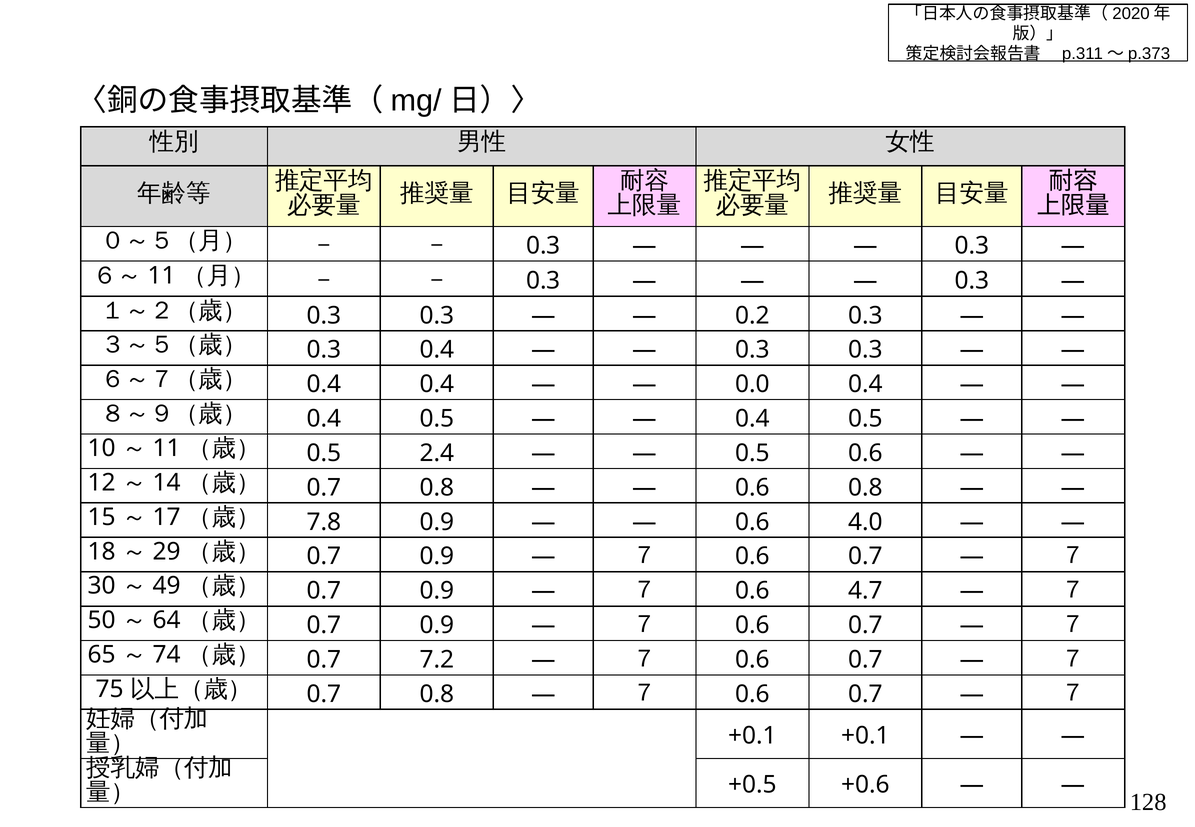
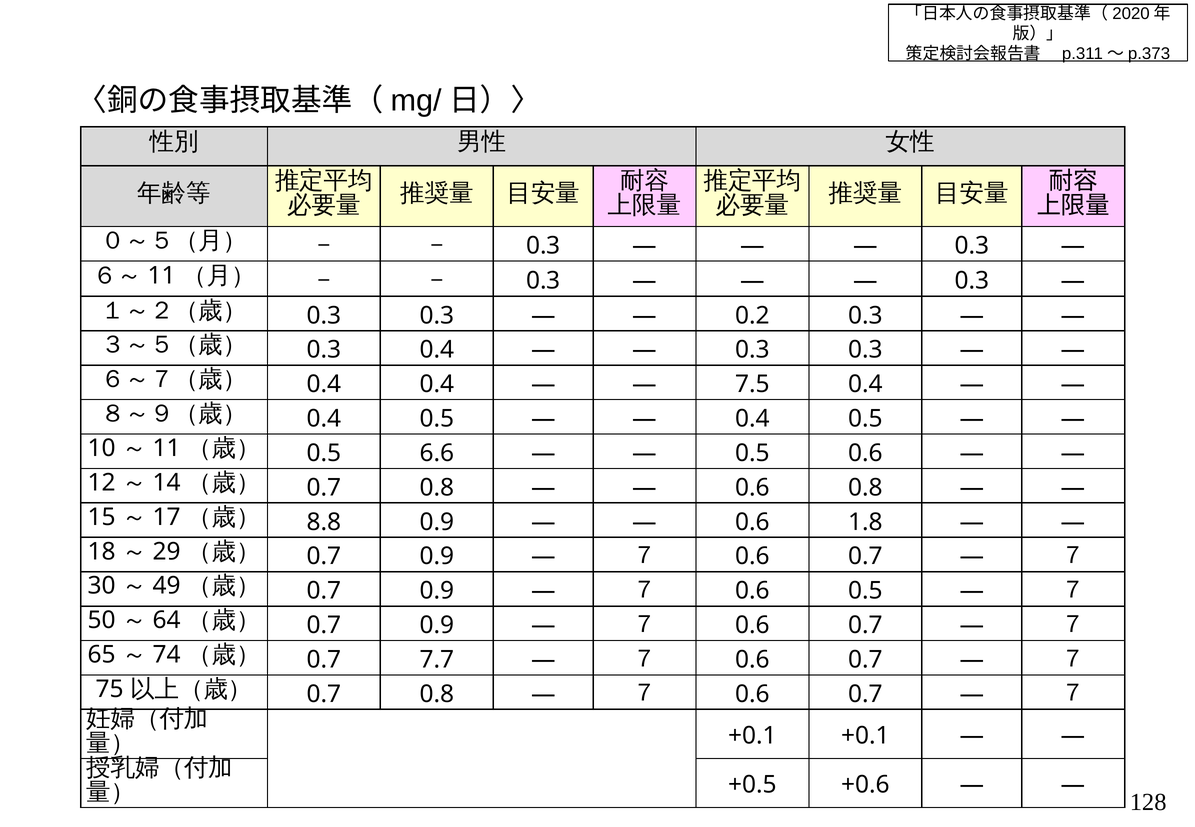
0.0: 0.0 -> 7.5 (753, 384)
2.4: 2.4 -> 6.6 (437, 453)
7.8: 7.8 -> 8.8 (324, 522)
4.0: 4.0 -> 1.8 (865, 522)
0.6 4.7: 4.7 -> 0.5 (865, 591)
7.2: 7.2 -> 7.7 (437, 660)
